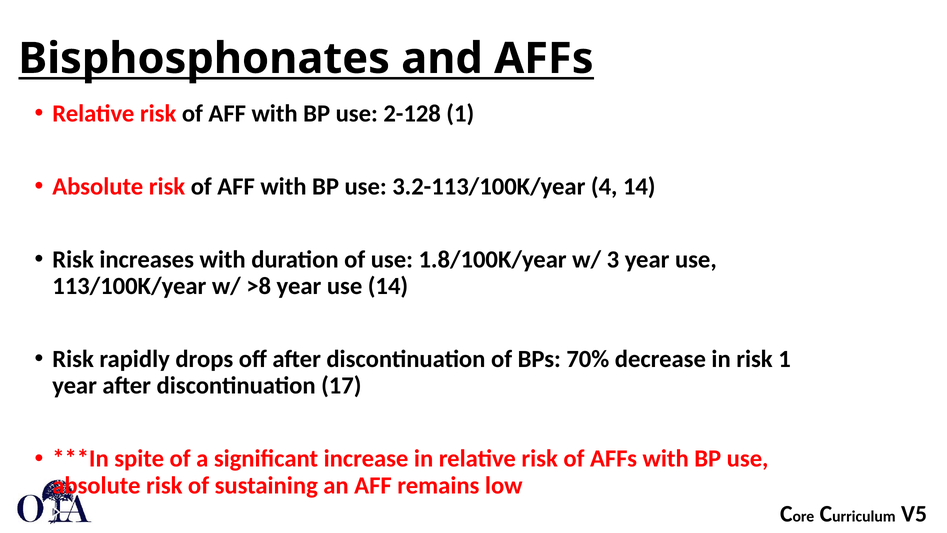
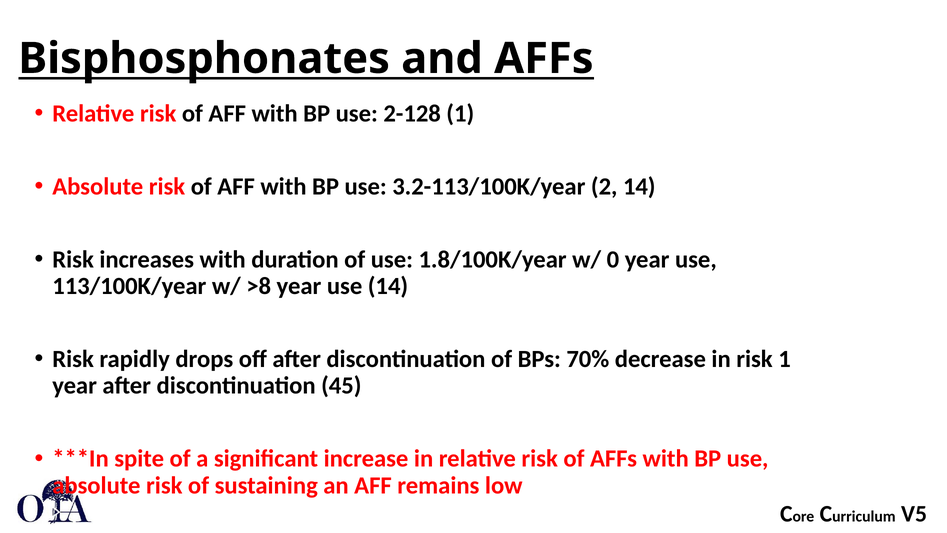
4: 4 -> 2 (604, 186)
3: 3 -> 0 (613, 259)
17: 17 -> 45 (341, 386)
